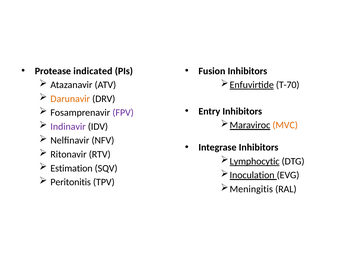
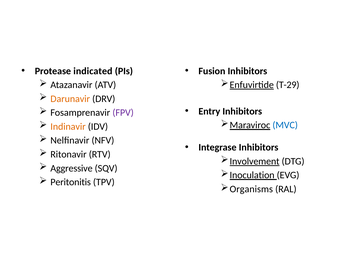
T-70: T-70 -> T-29 (288, 85)
MVC colour: orange -> blue (285, 125)
Indinavir colour: purple -> orange (68, 126)
Lymphocytic: Lymphocytic -> Involvement (255, 161)
Estimation: Estimation -> Aggressive (71, 168)
Meningitis: Meningitis -> Organisms (251, 189)
